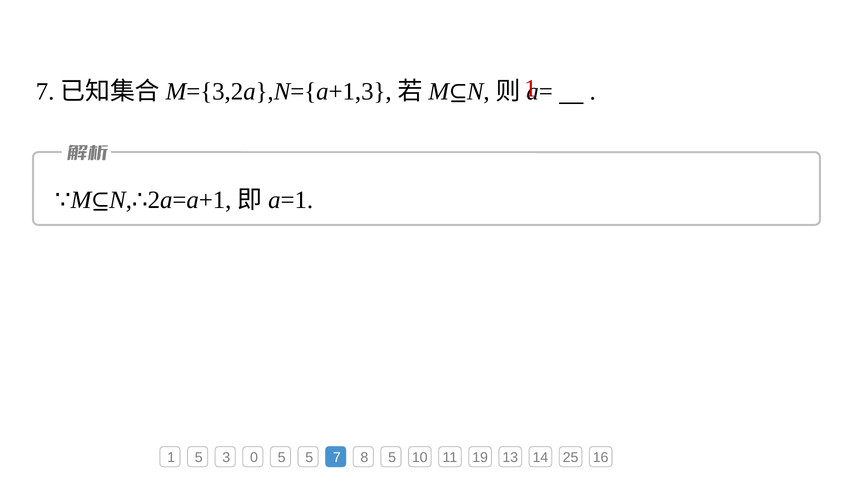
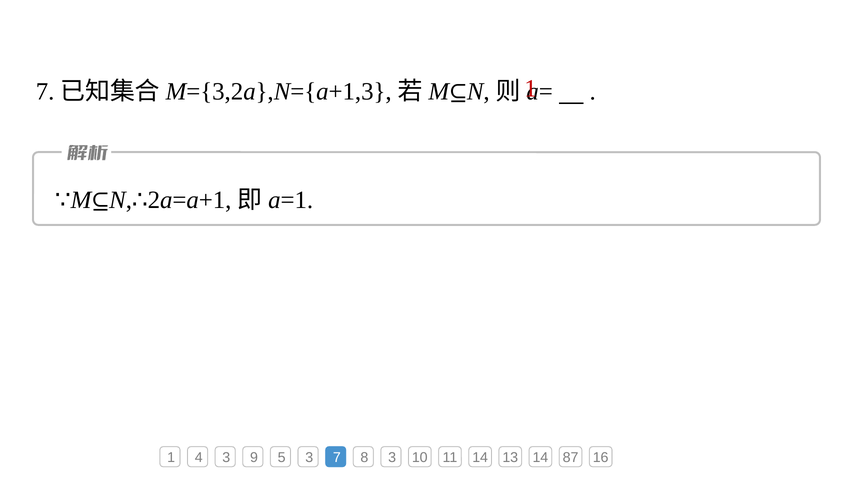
1 5: 5 -> 4 (199, 457)
0: 0 -> 9 (254, 457)
5 5: 5 -> 3 (309, 457)
8 5: 5 -> 3 (392, 457)
11 19: 19 -> 14 (480, 457)
25: 25 -> 87 (571, 457)
